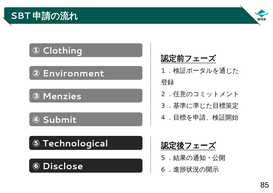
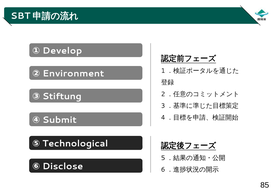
Clothing: Clothing -> Develop (62, 51)
Menzies: Menzies -> Stiftung (62, 96)
